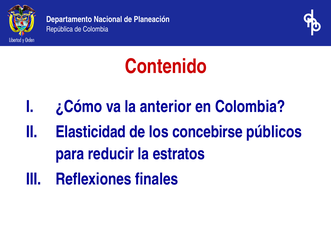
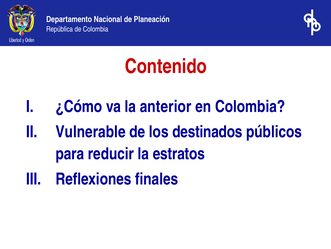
Elasticidad: Elasticidad -> Vulnerable (91, 132)
concebirse: concebirse -> destinados (207, 132)
